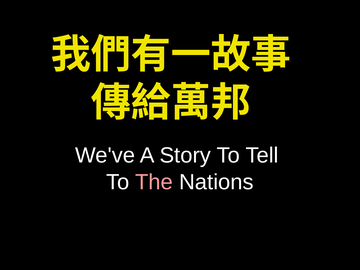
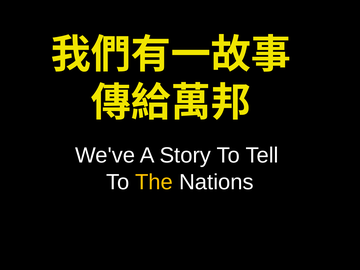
The colour: pink -> yellow (154, 182)
